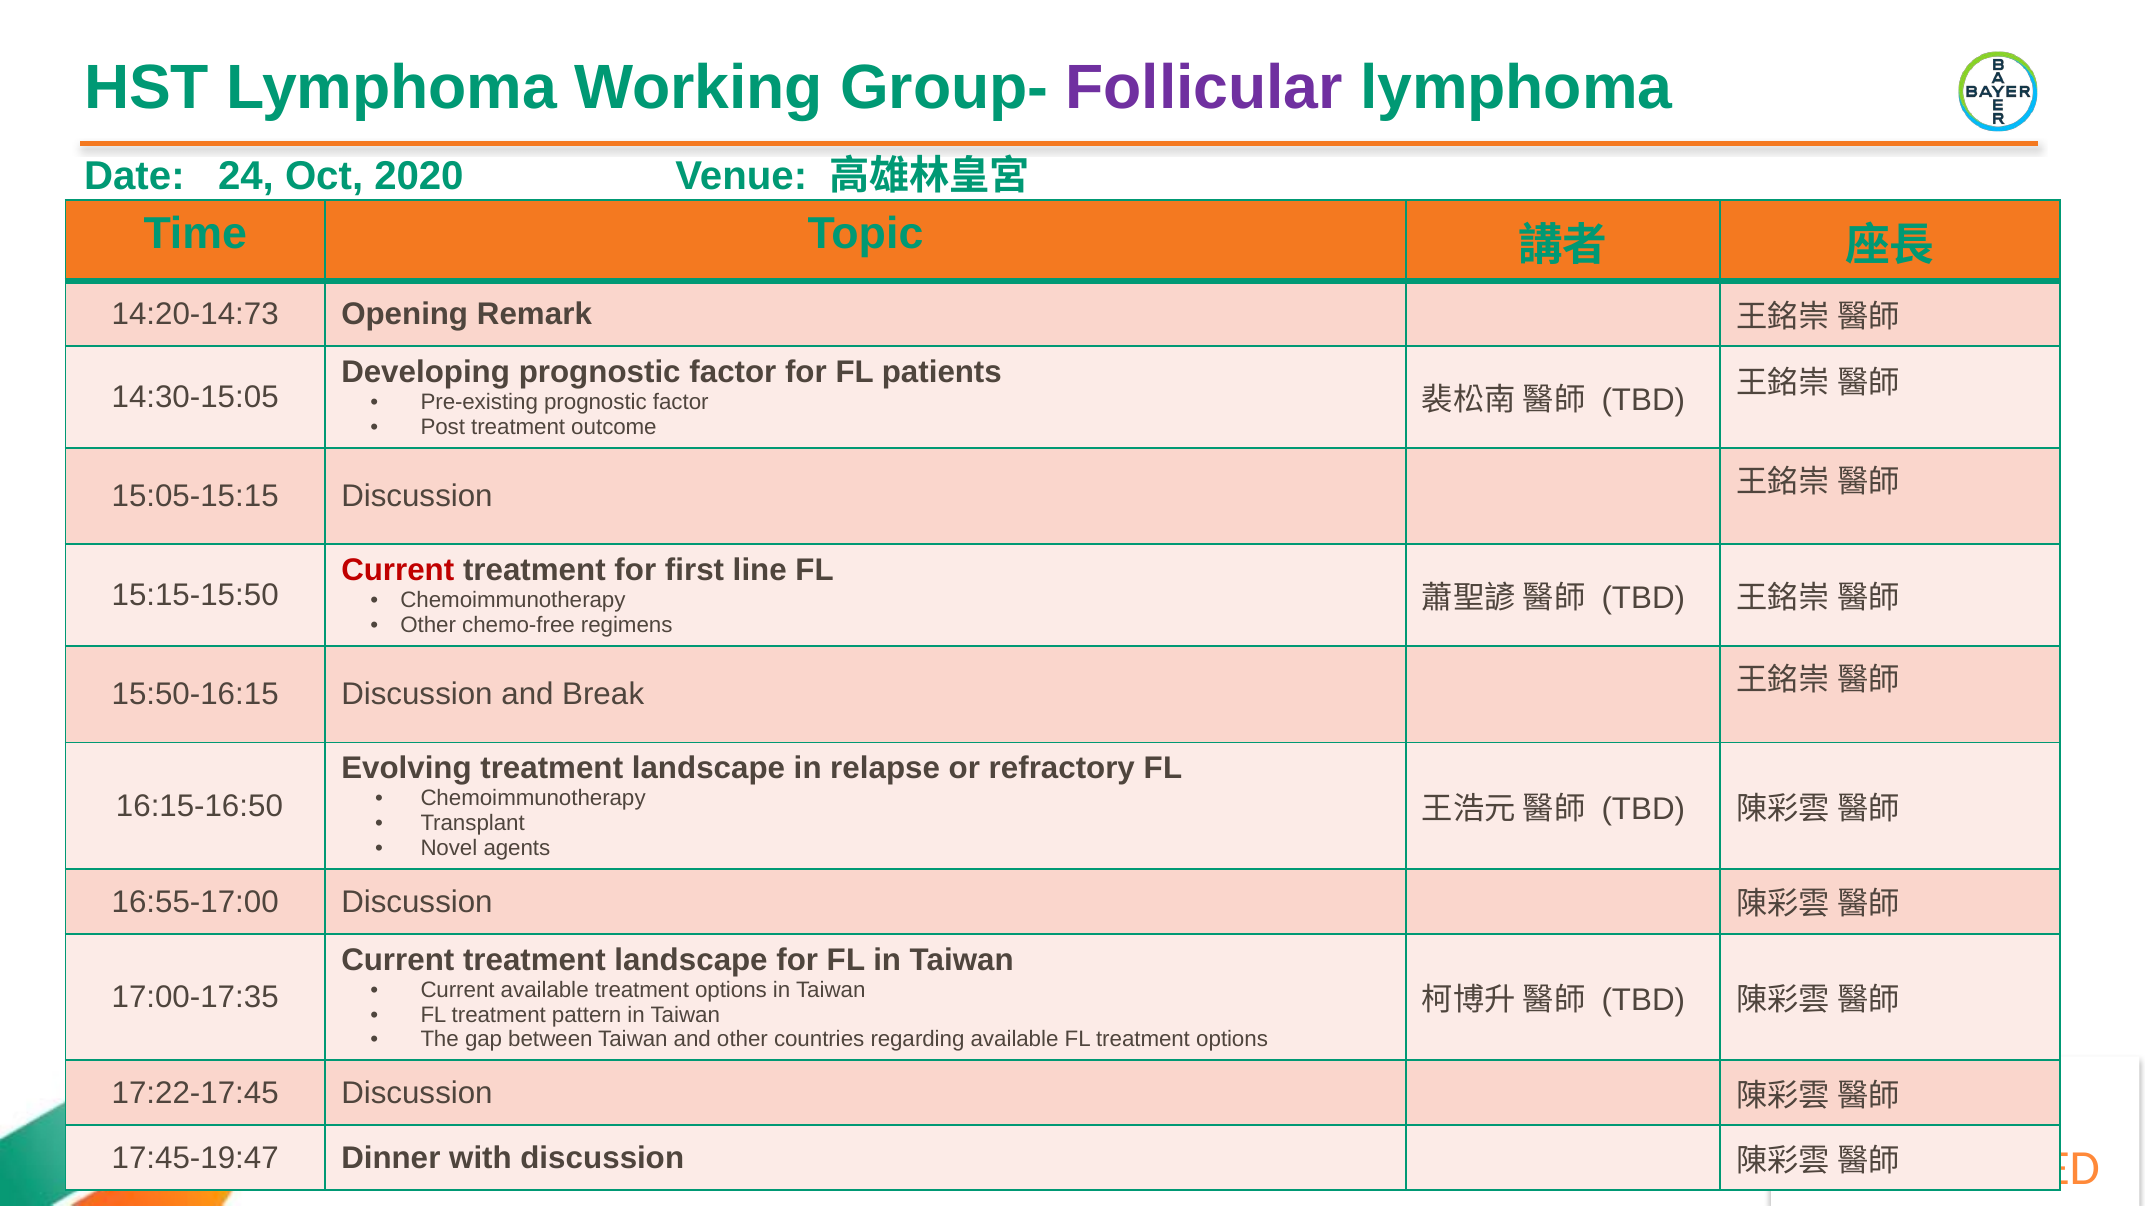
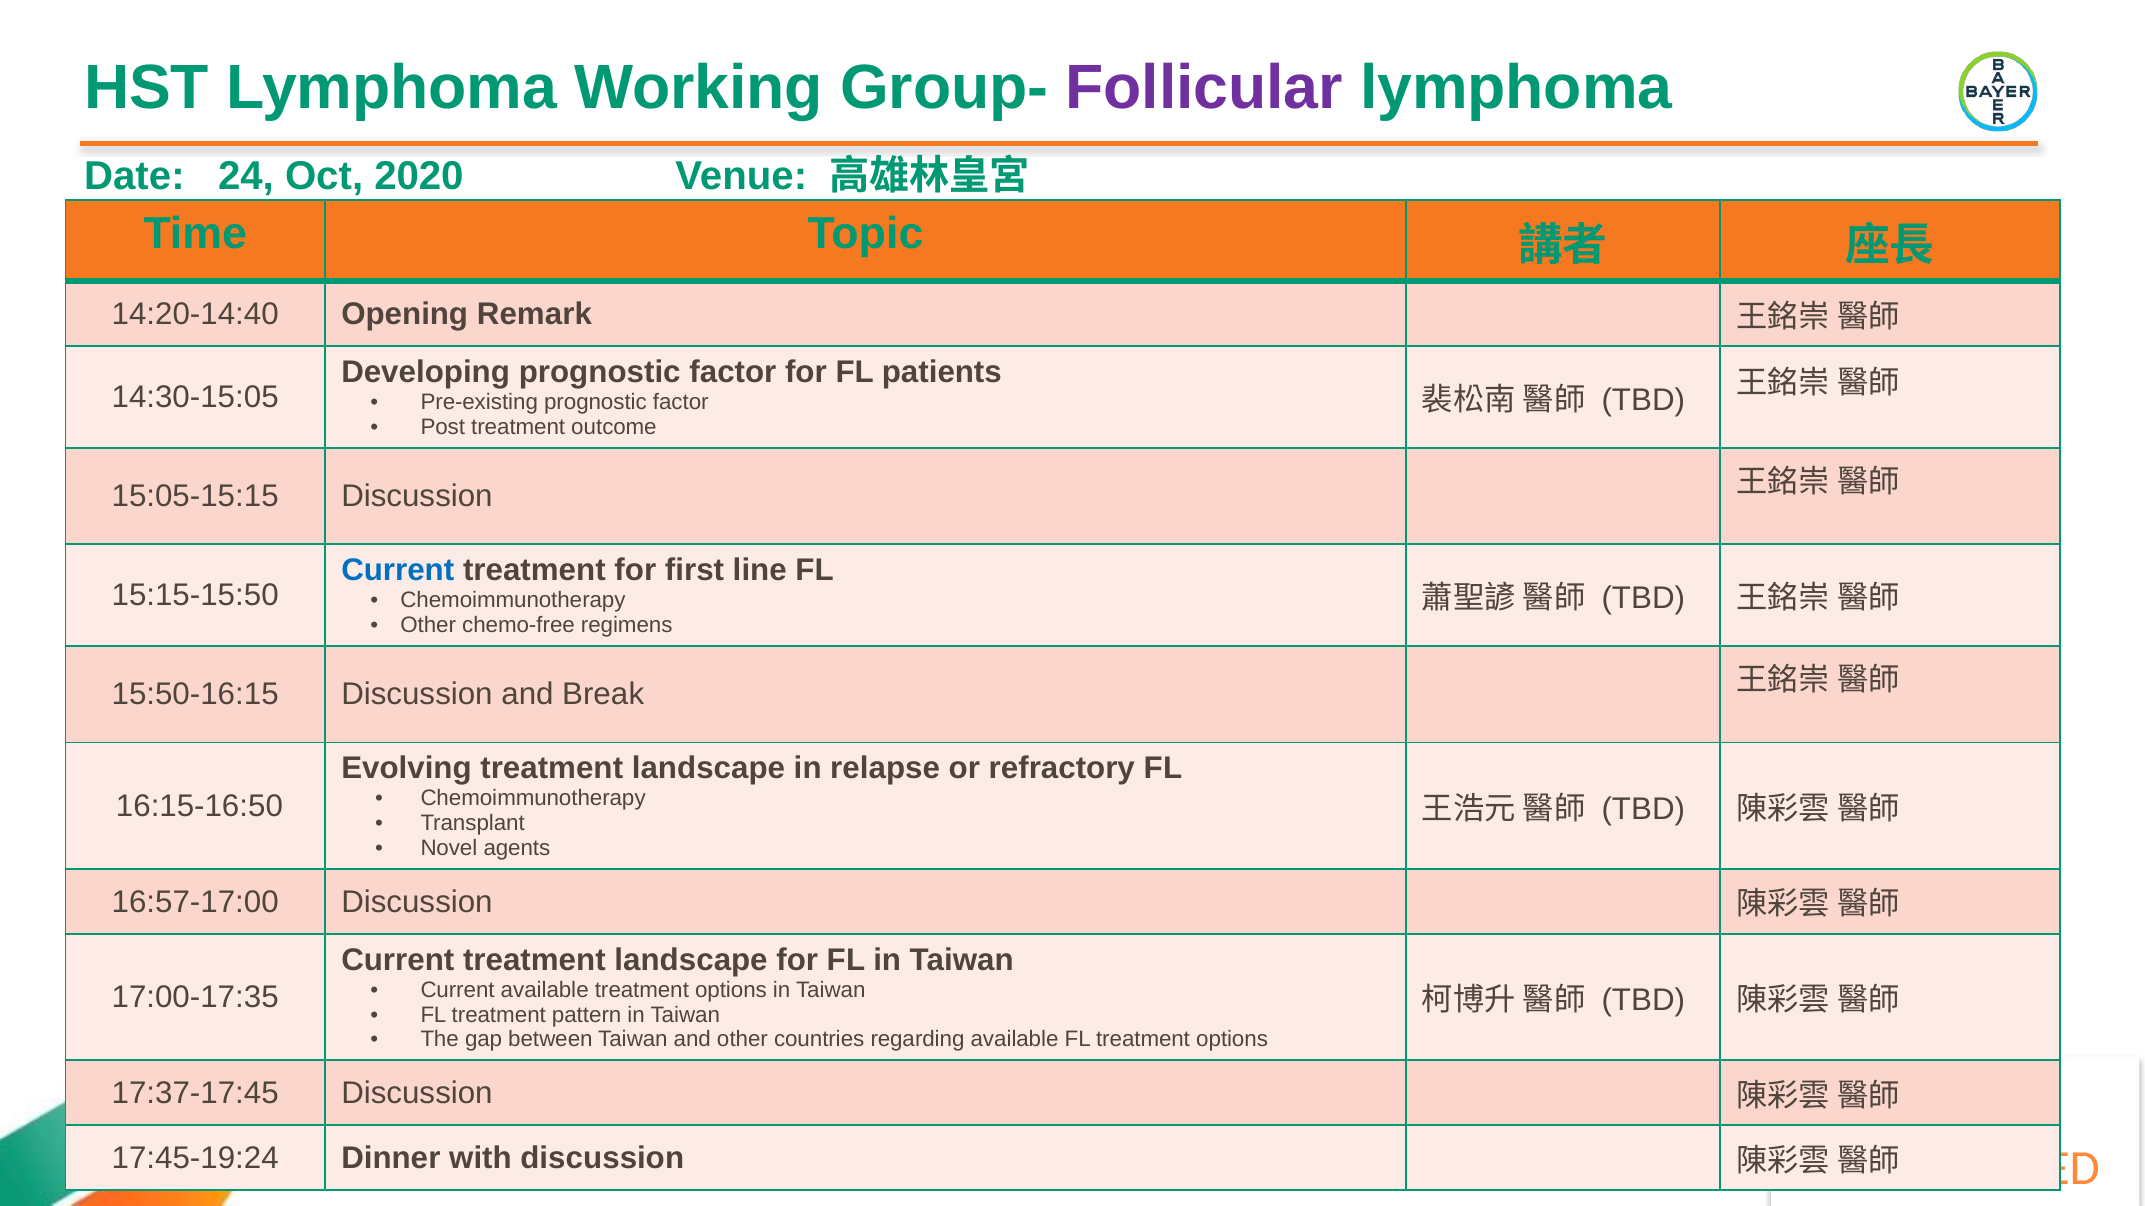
14:20-14:73: 14:20-14:73 -> 14:20-14:40 (195, 314)
Current colour: red -> blue (398, 571)
16:55-17:00: 16:55-17:00 -> 16:57-17:00 (195, 902)
17:22-17:45: 17:22-17:45 -> 17:37-17:45 (195, 1093)
17:45-19:47: 17:45-19:47 -> 17:45-19:24 (195, 1159)
